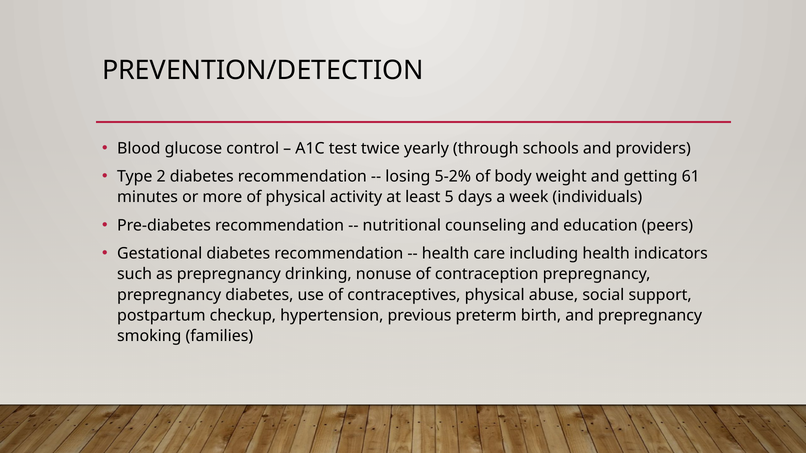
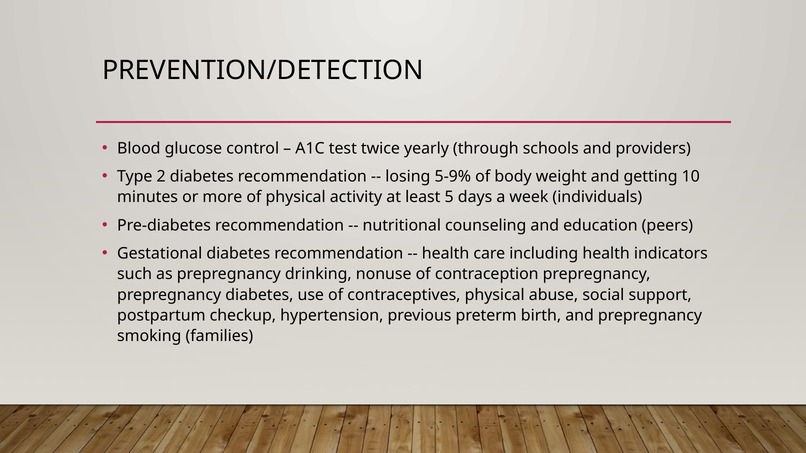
5-2%: 5-2% -> 5-9% (453, 177)
61: 61 -> 10 (691, 177)
